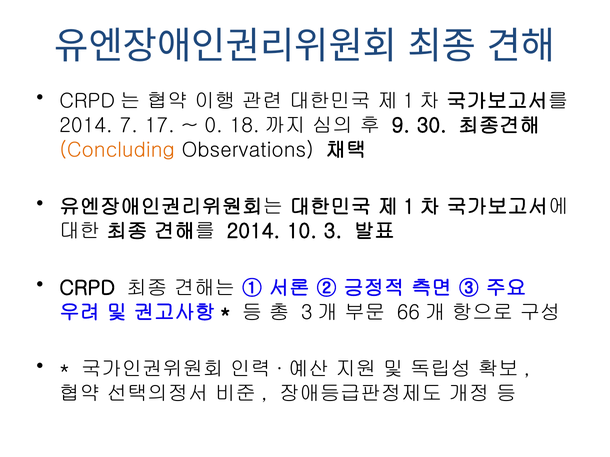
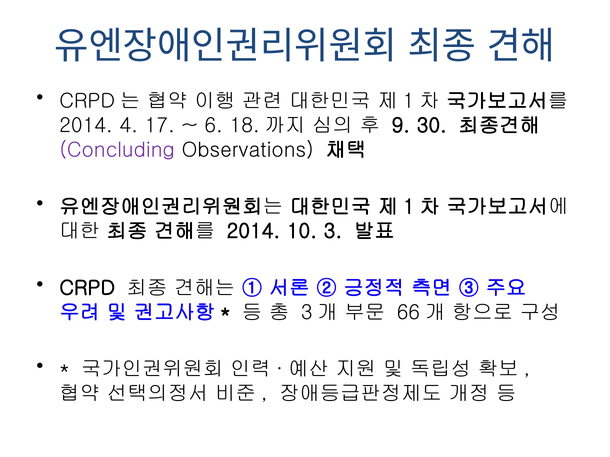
7: 7 -> 4 (129, 126)
0: 0 -> 6 (214, 126)
Concluding colour: orange -> purple (117, 150)
